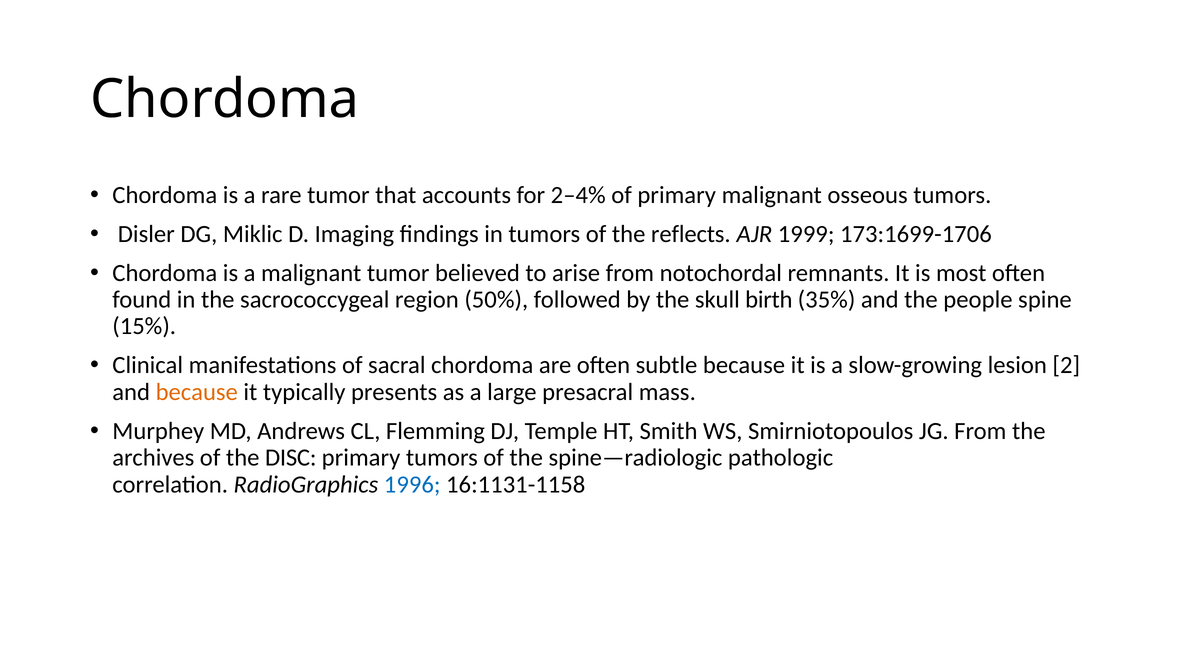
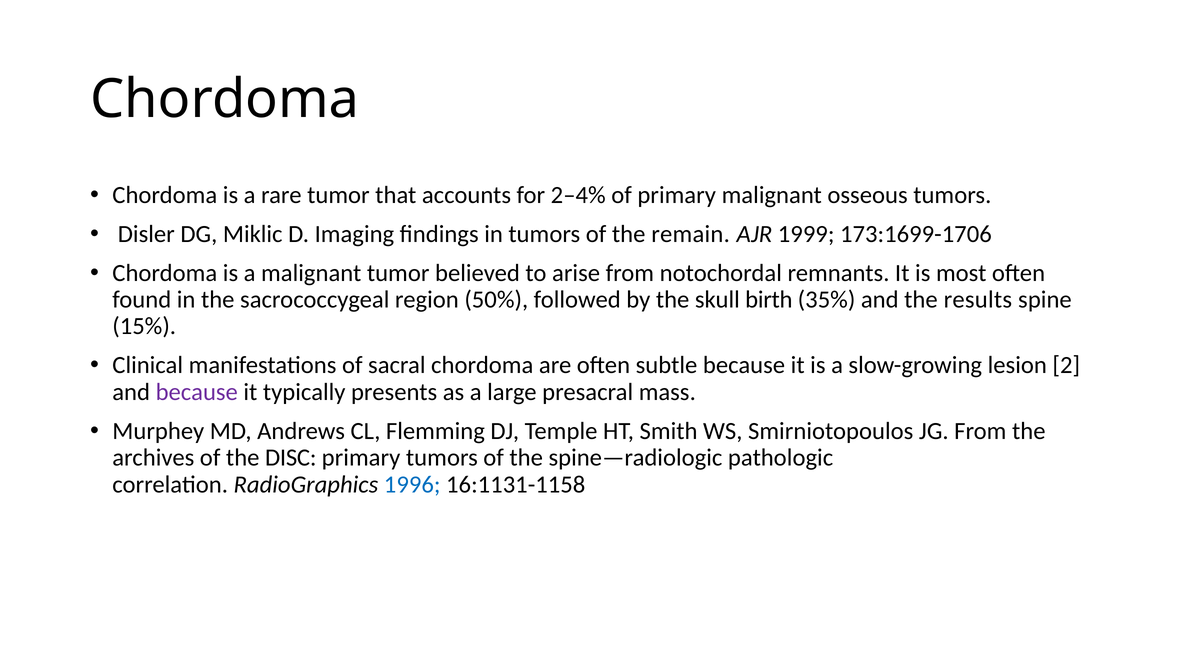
reflects: reflects -> remain (691, 234)
people: people -> results (978, 299)
because colour: orange -> purple (197, 392)
